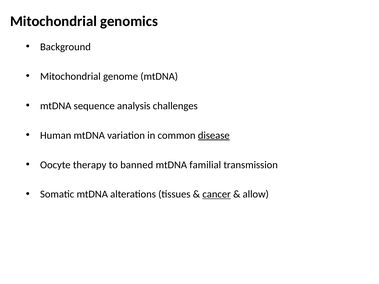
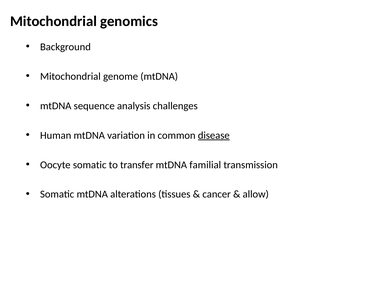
Oocyte therapy: therapy -> somatic (90, 165)
banned: banned -> transfer (137, 165)
cancer underline: present -> none (217, 194)
